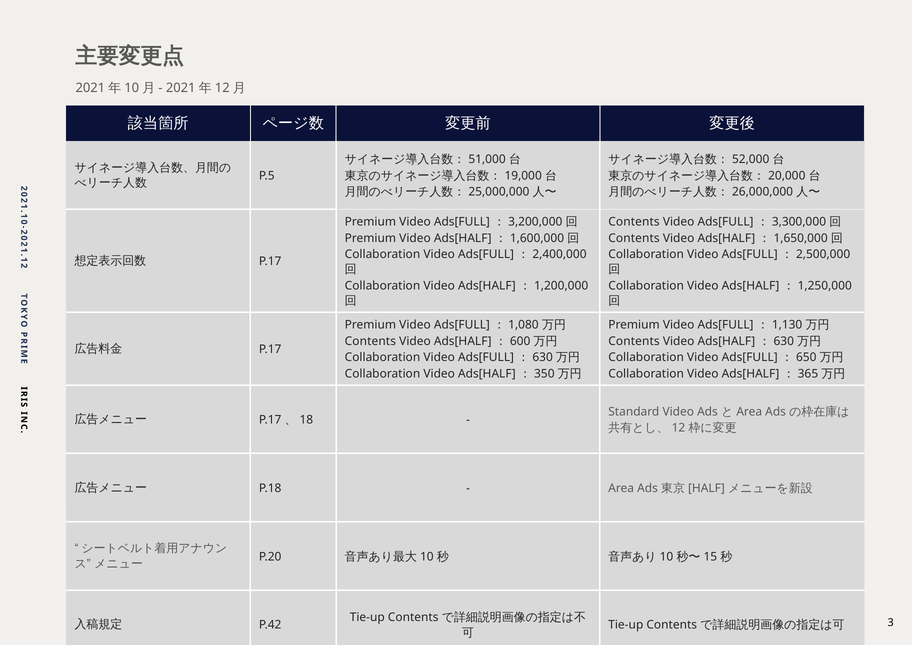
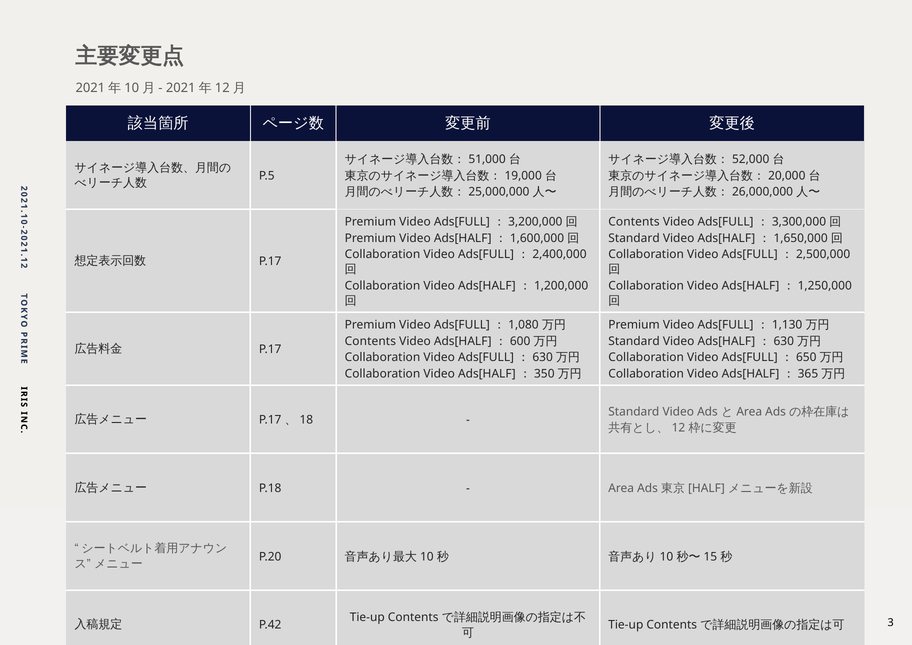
Contents: Contents -> Standard (634, 238)
Contents: Contents -> Standard (634, 341)
